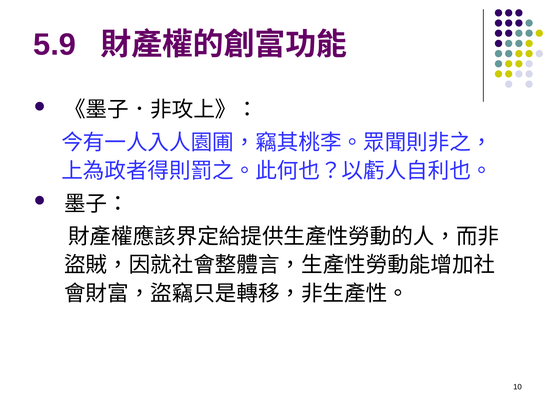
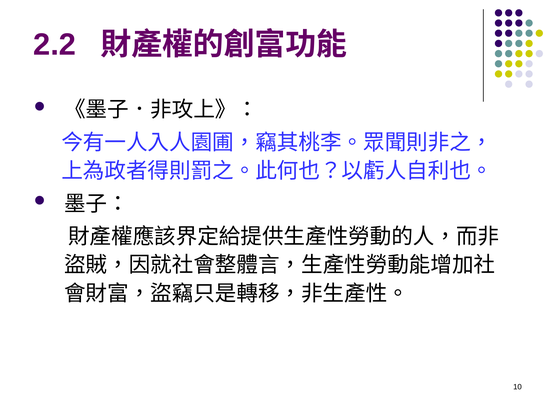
5.9: 5.9 -> 2.2 (55, 45)
